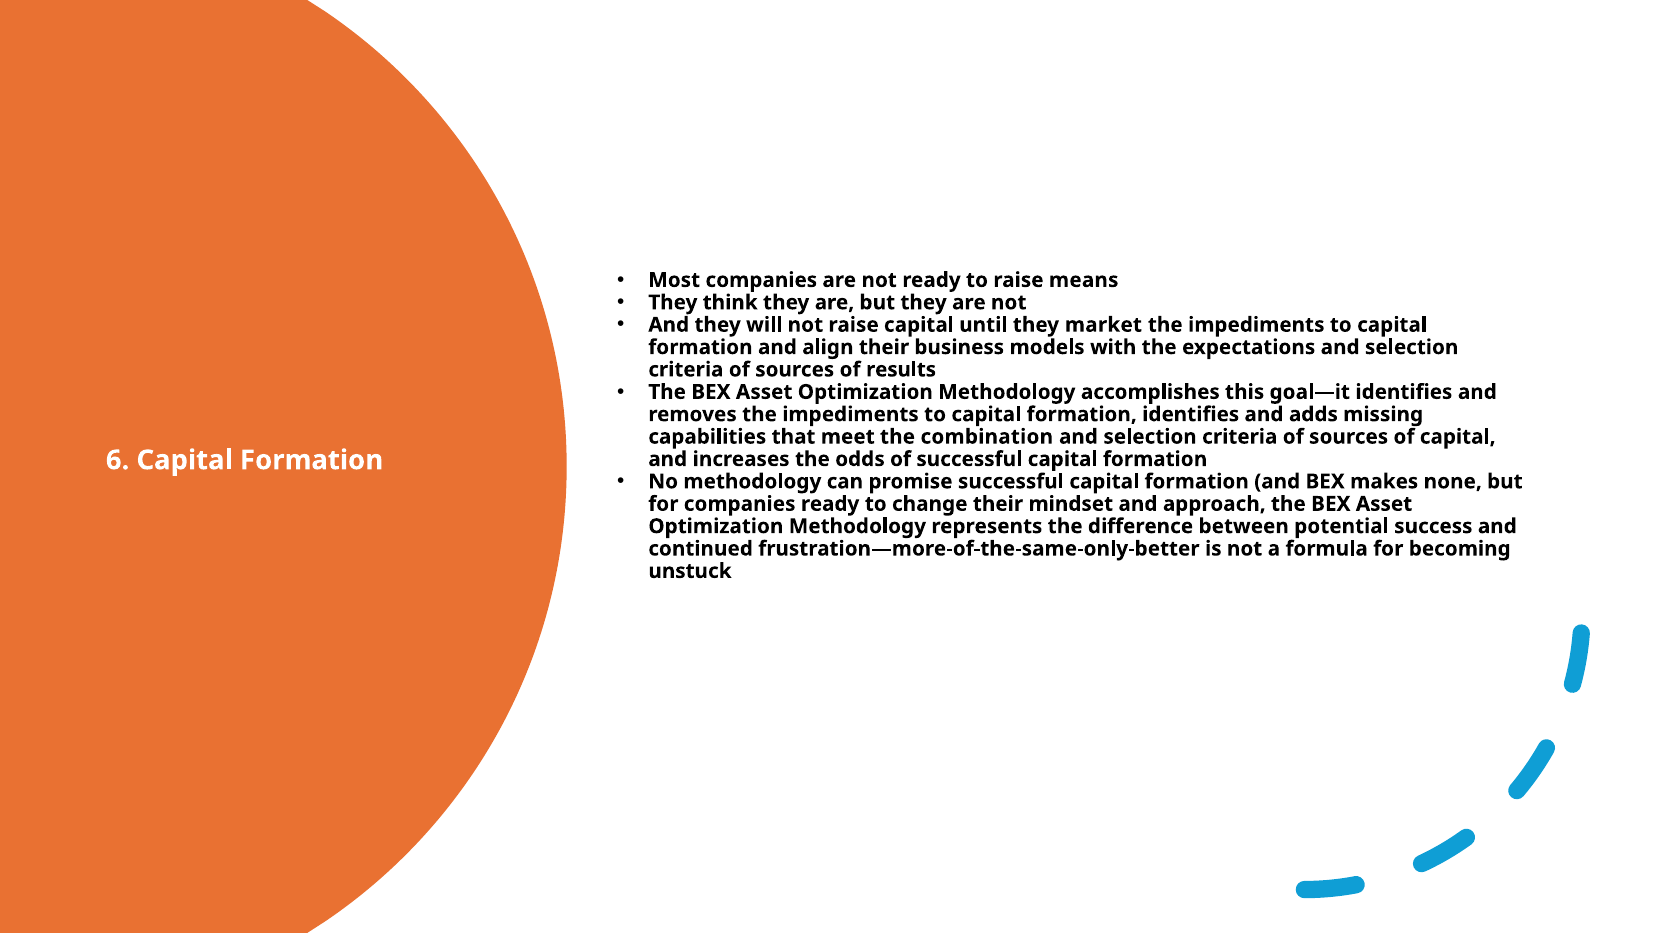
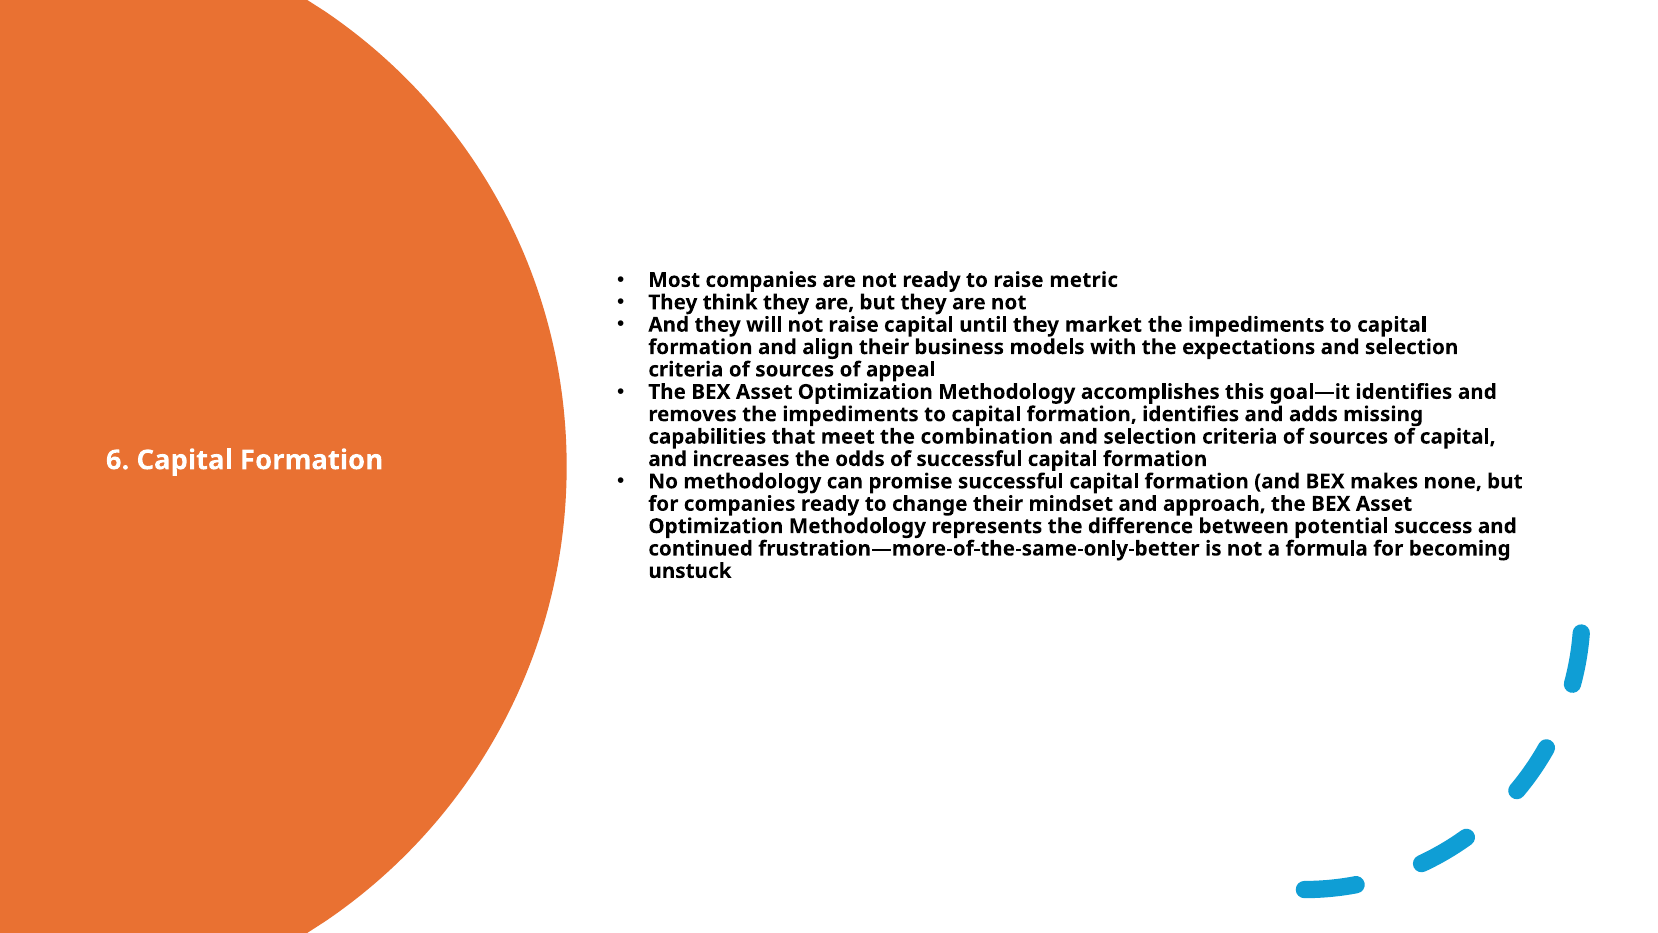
means: means -> metric (1084, 280)
results: results -> appeal (901, 369)
